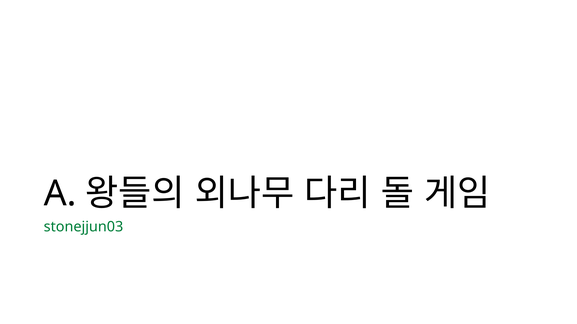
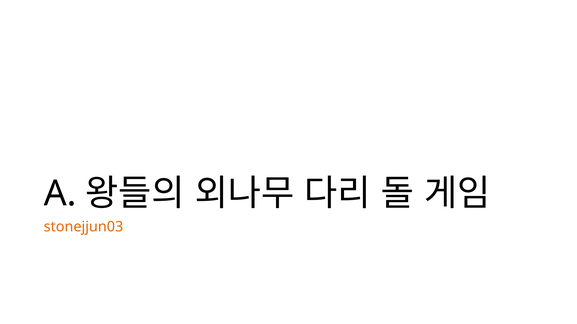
stonejjun03 colour: green -> orange (84, 227)
